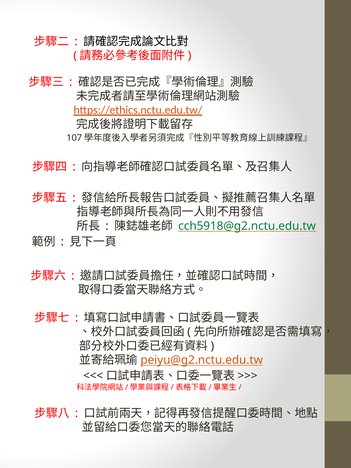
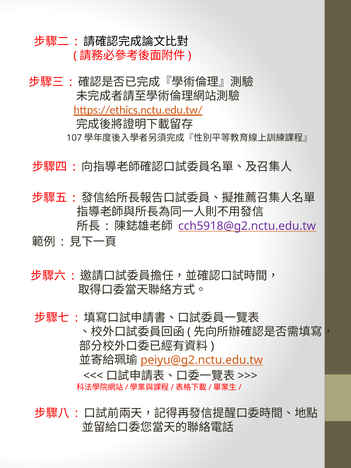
cch5918@g2.nctu.edu.tw colour: green -> purple (247, 226)
